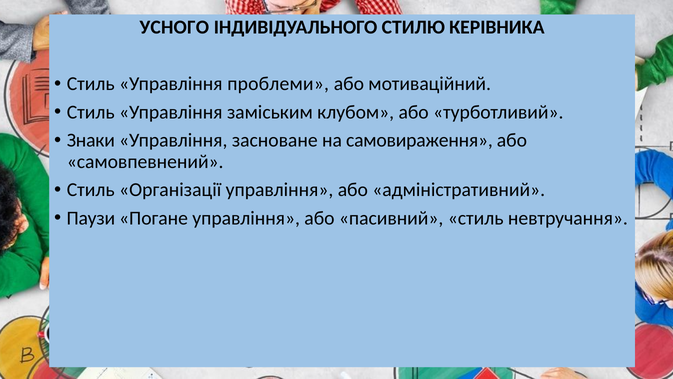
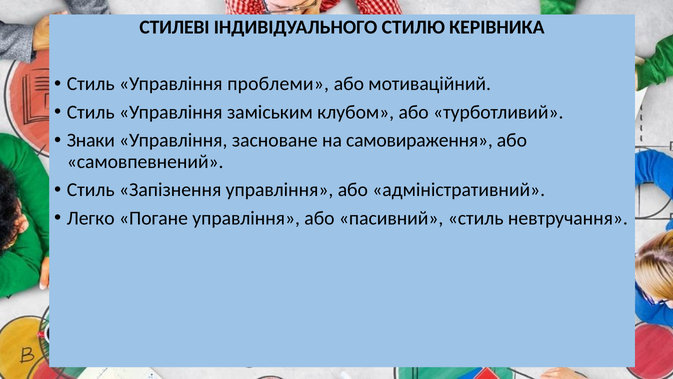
УСНОГО: УСНОГО -> СТИЛЕВІ (174, 27)
Організації: Організації -> Запізнення (170, 190)
Паузи: Паузи -> Легко (91, 218)
